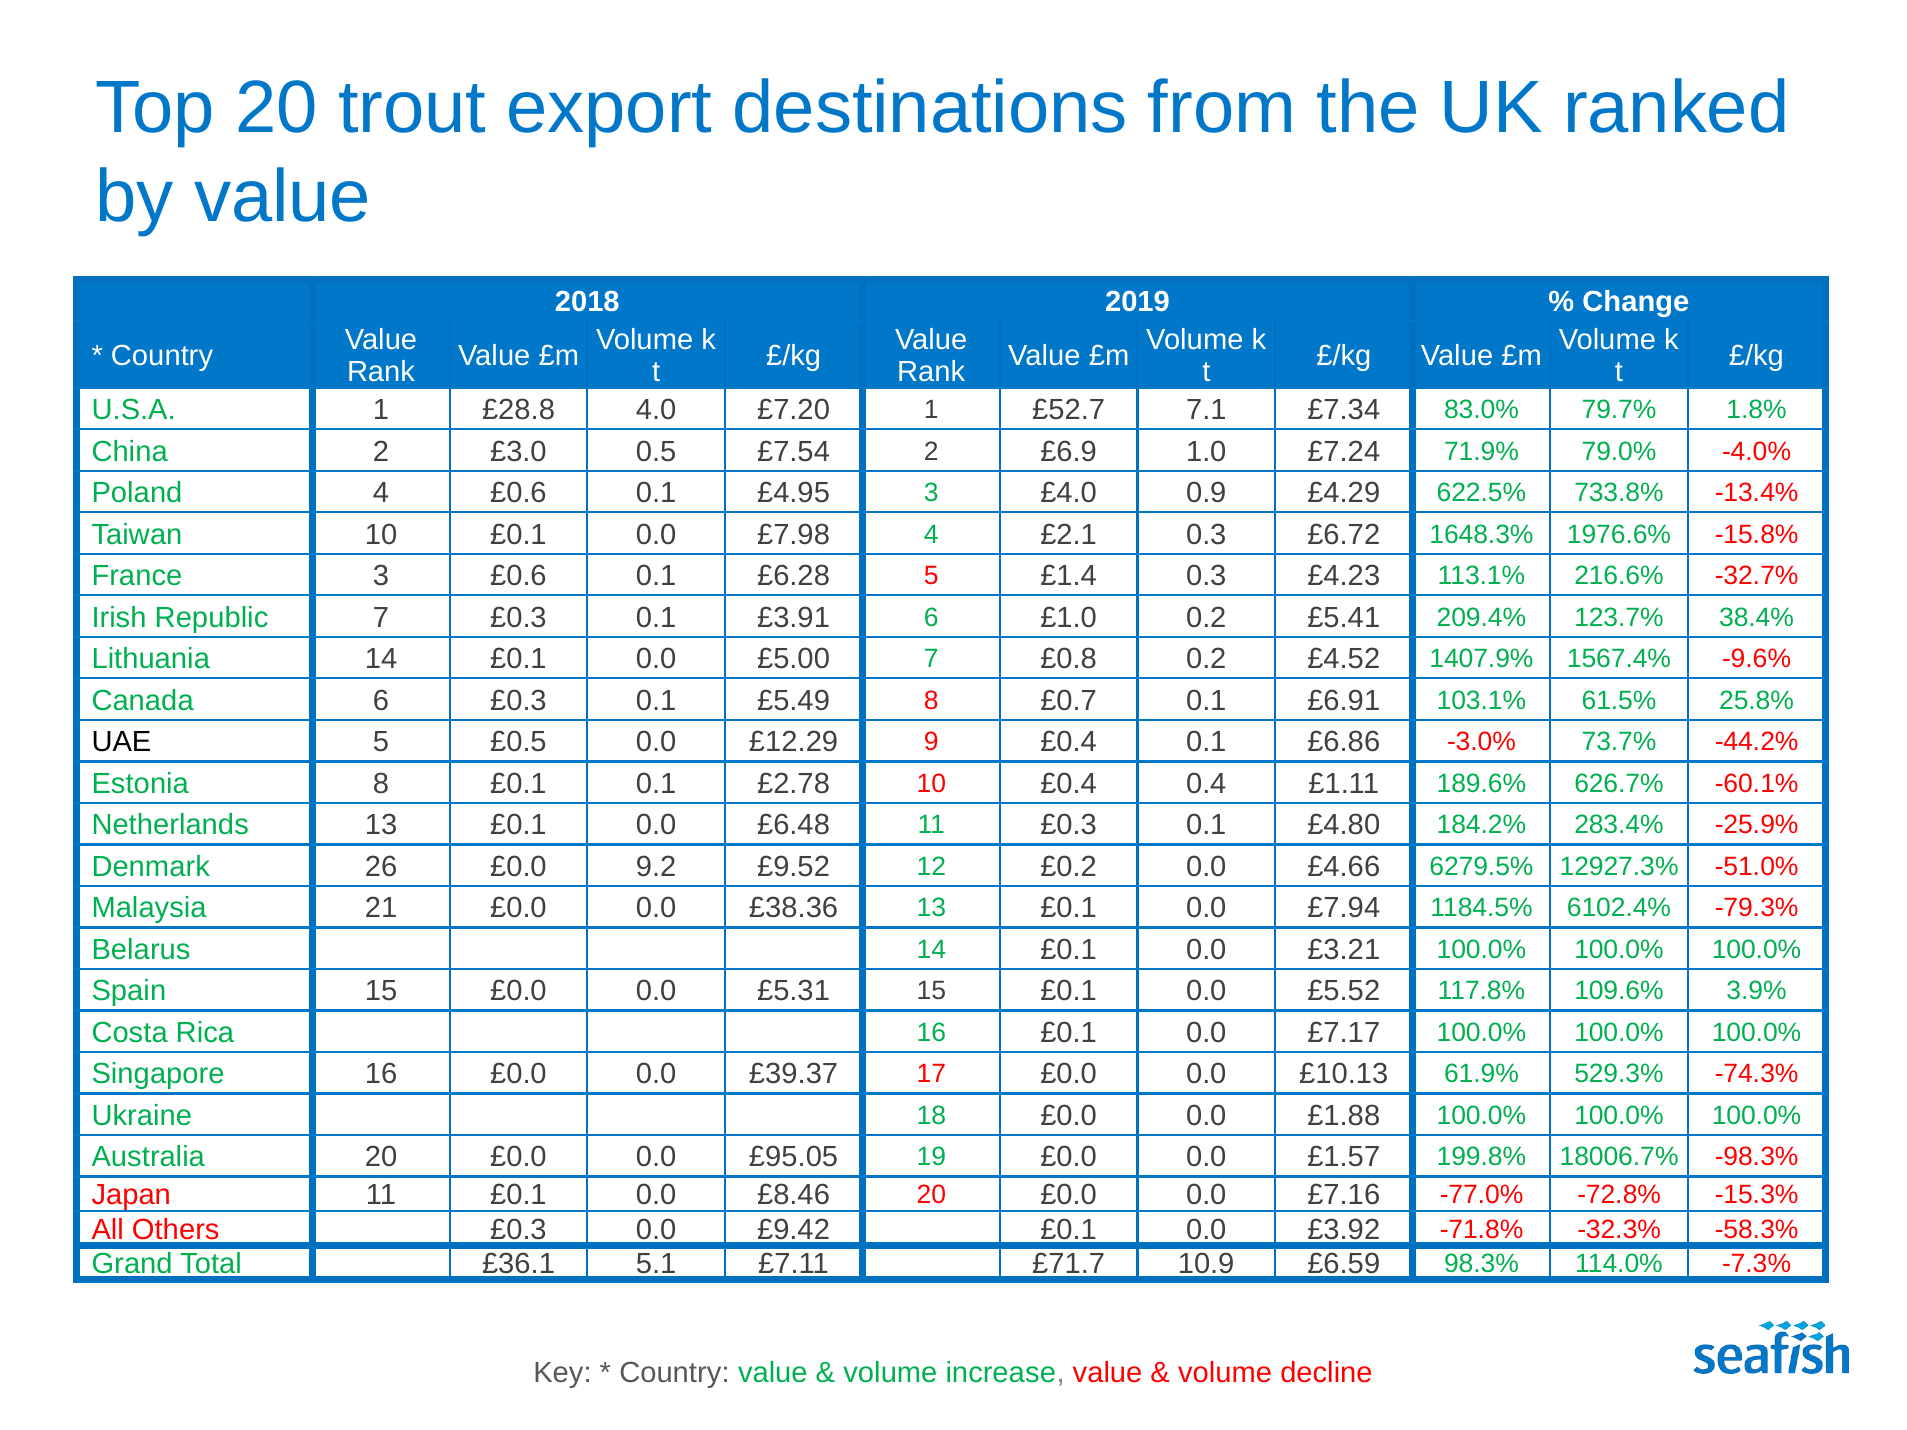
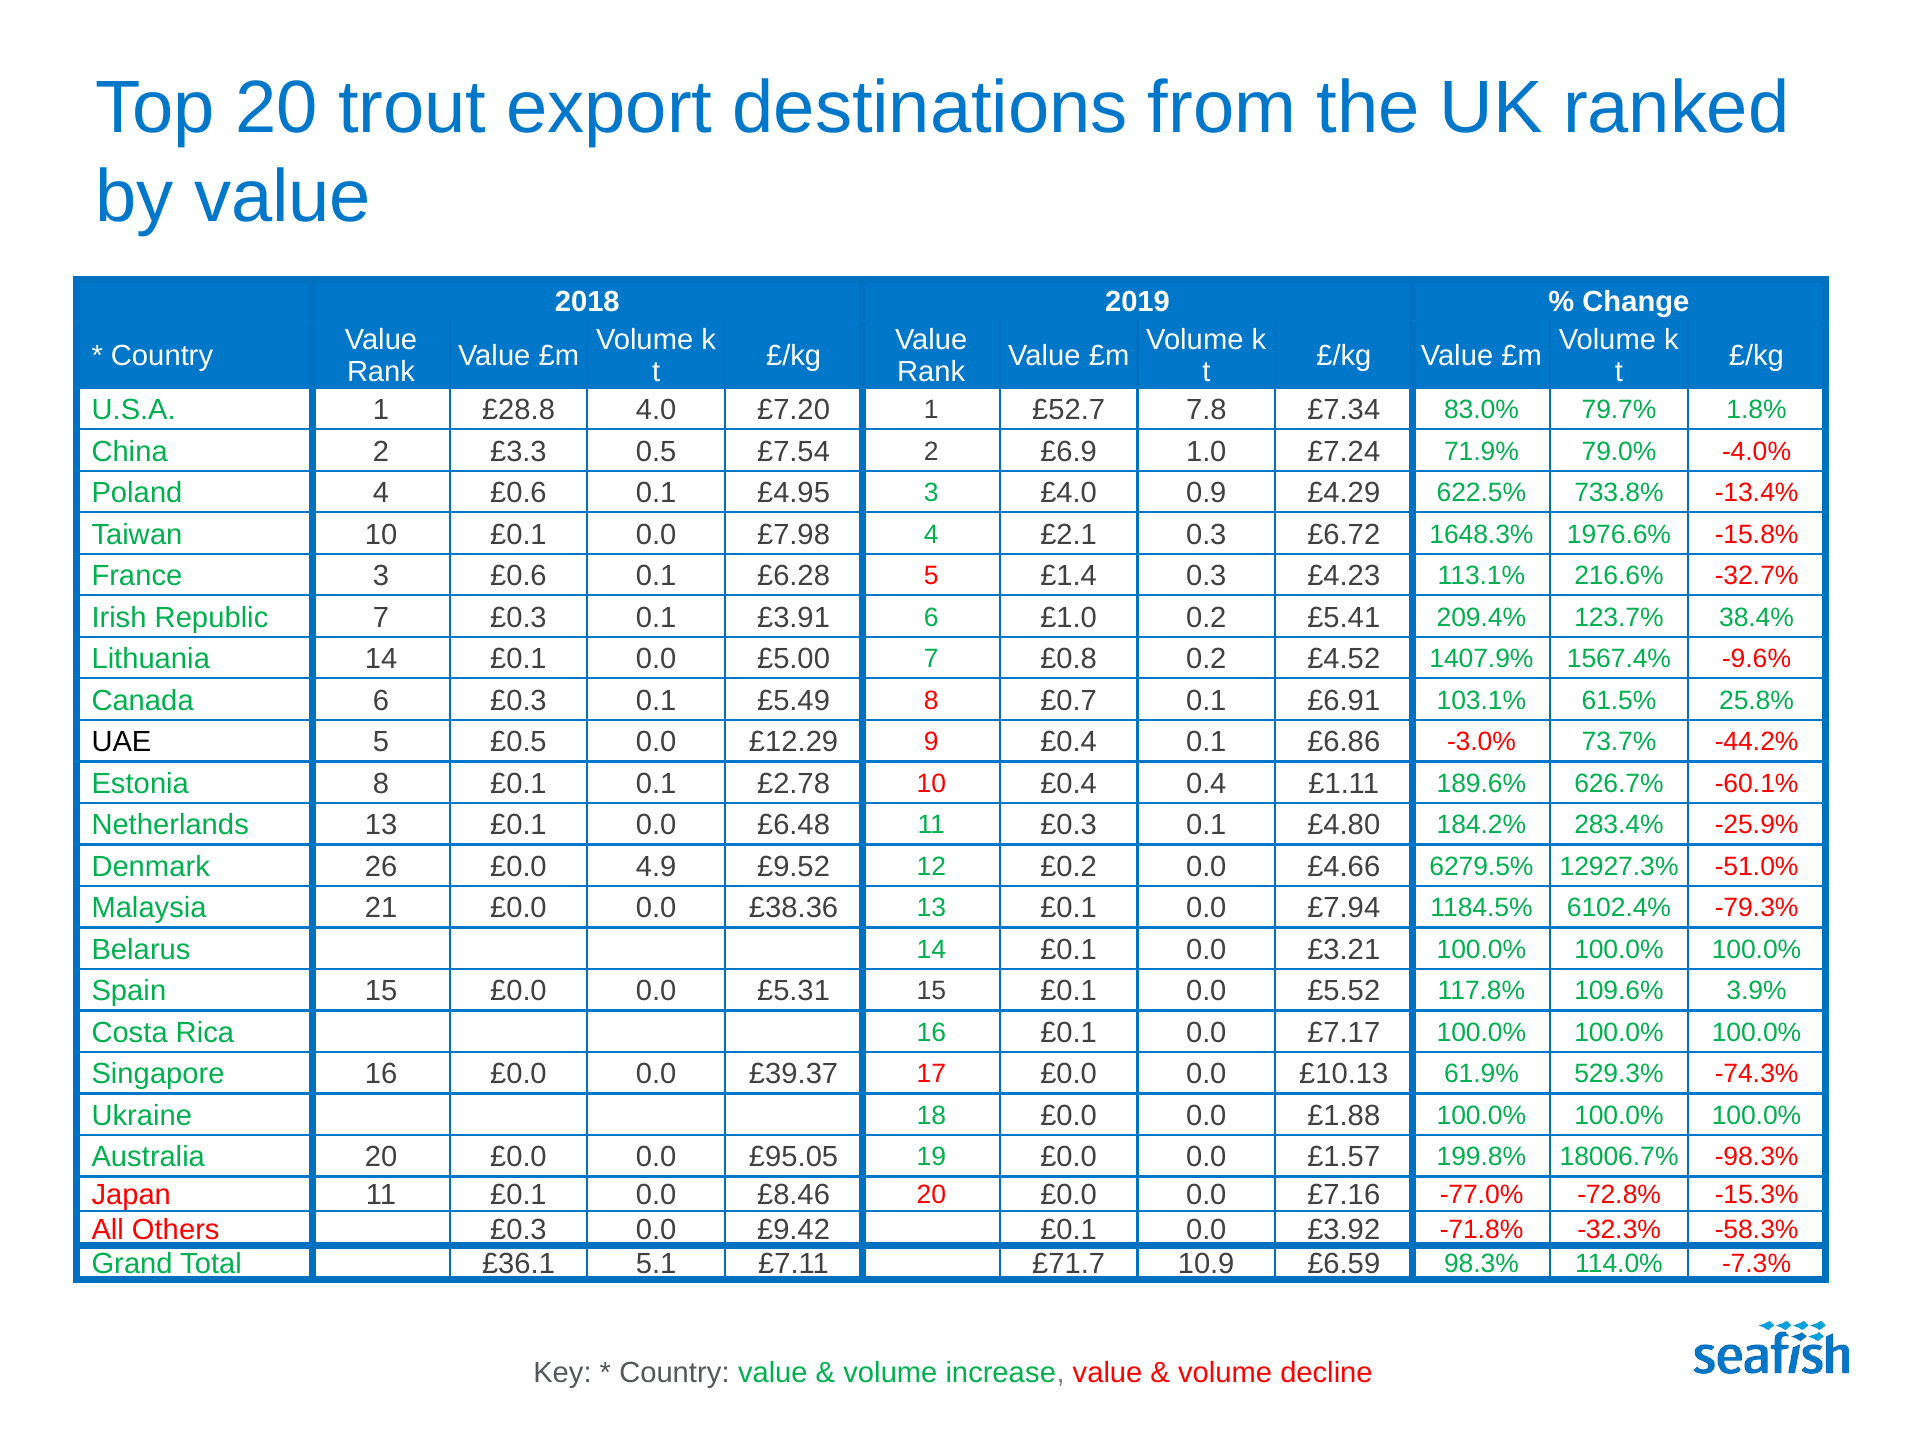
7.1: 7.1 -> 7.8 (1206, 410)
£3.0: £3.0 -> £3.3 (518, 452)
9.2: 9.2 -> 4.9 (656, 867)
